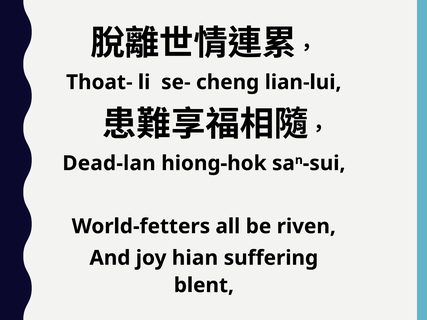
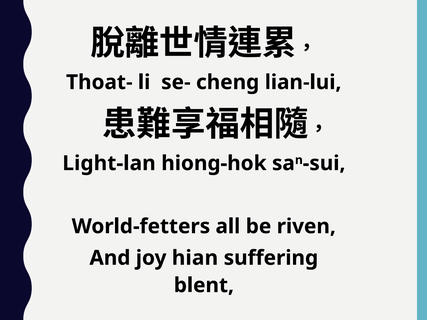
Dead-lan: Dead-lan -> Light-lan (109, 163)
